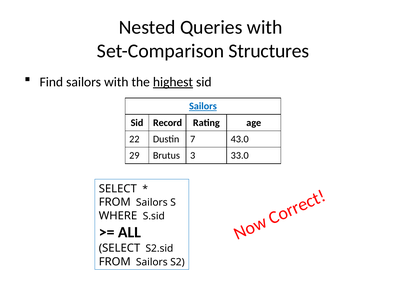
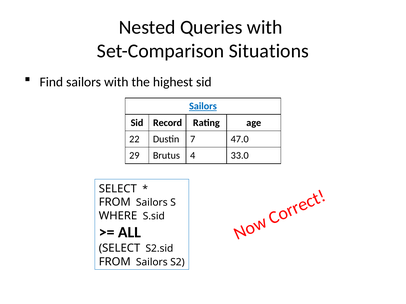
Structures: Structures -> Situations (269, 51)
highest underline: present -> none (173, 82)
43.0: 43.0 -> 47.0 (240, 139)
3: 3 -> 4 (193, 156)
